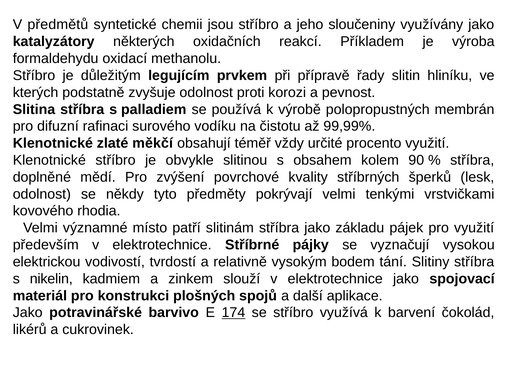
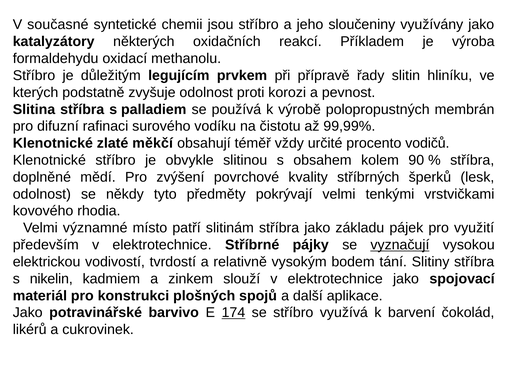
předmětů: předmětů -> současné (58, 25)
procento využití: využití -> vodičů (427, 144)
vyznačují underline: none -> present (400, 245)
